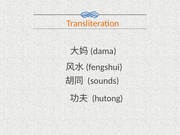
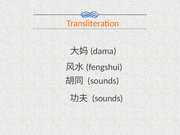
hutong: hutong -> sounds (107, 98)
